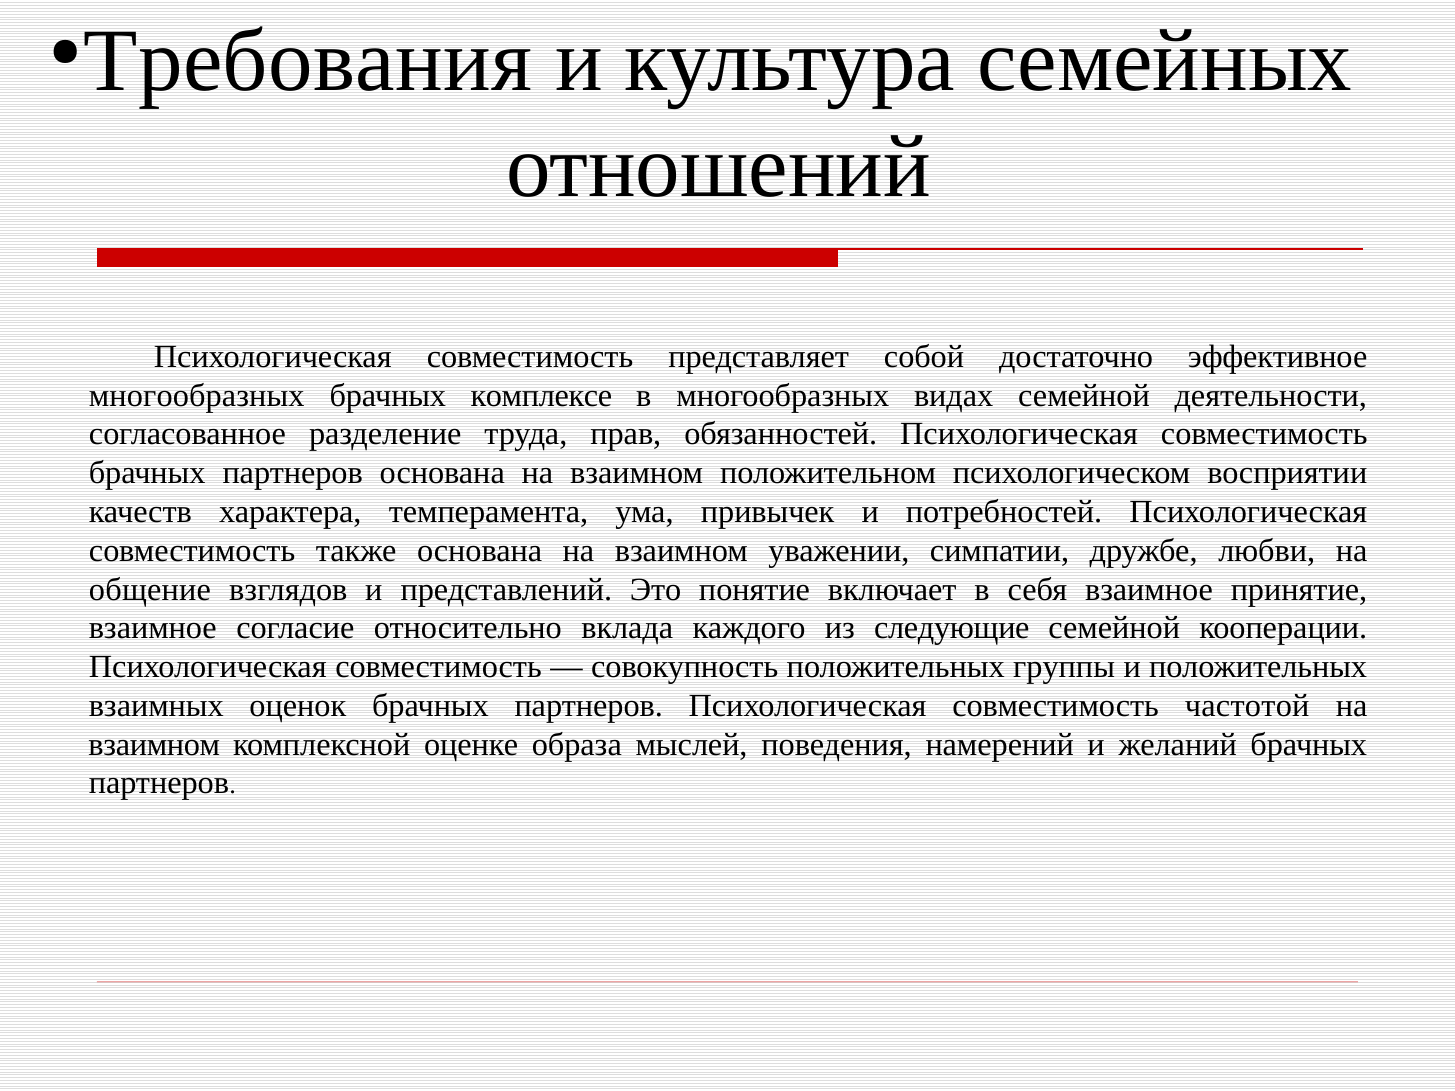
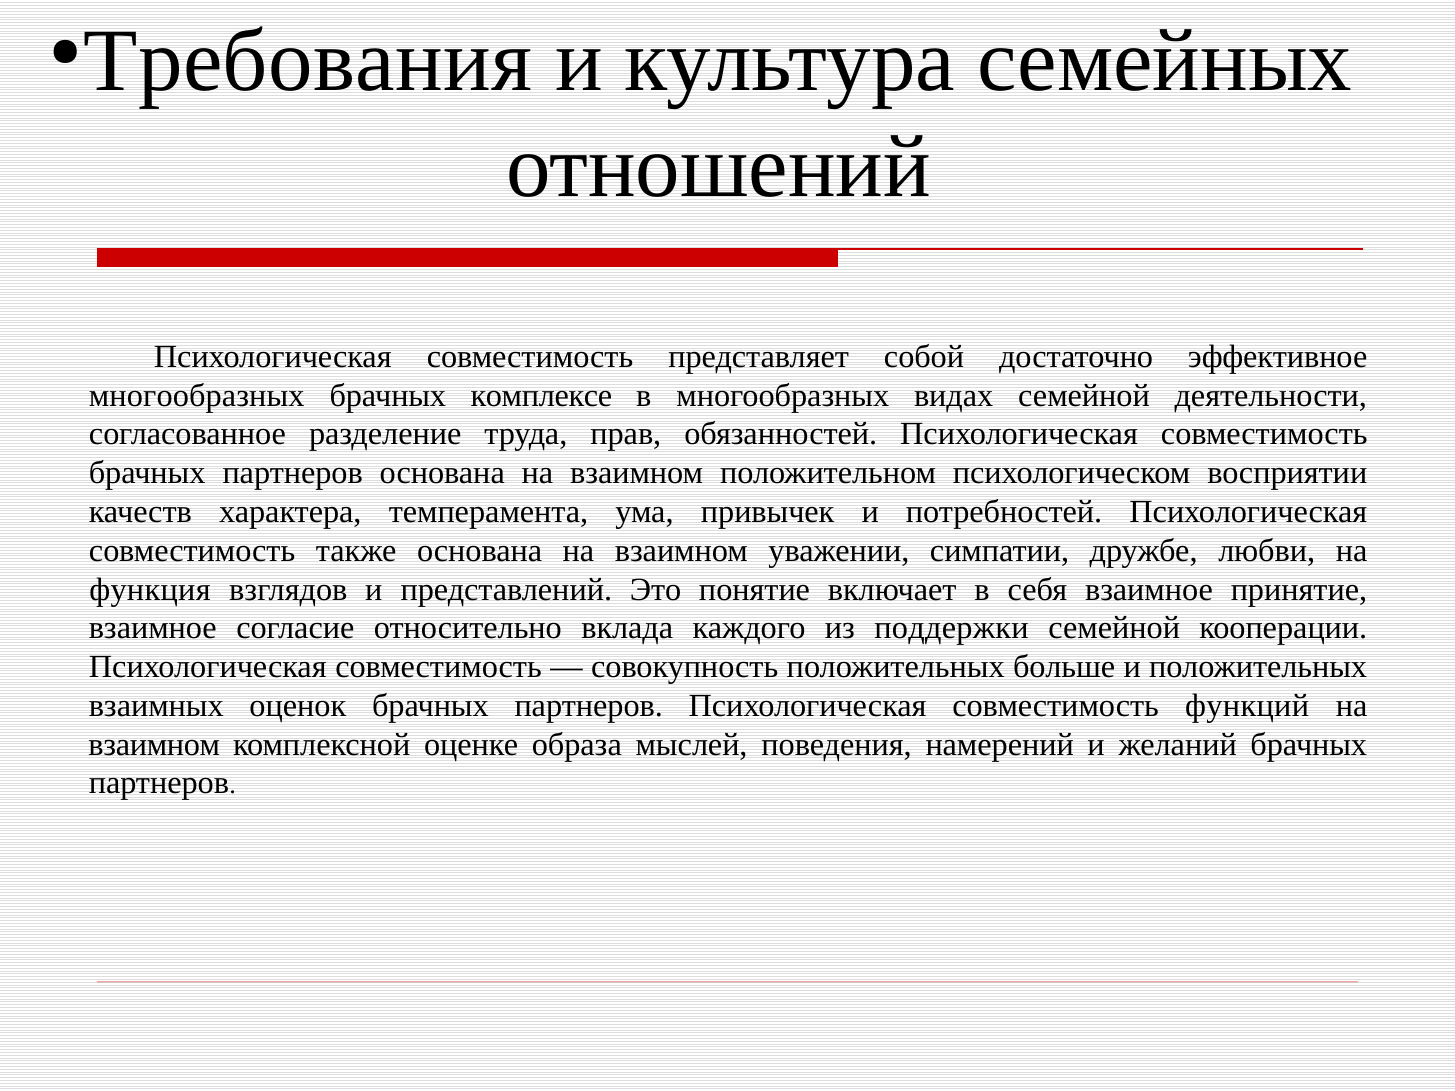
общение: общение -> функция (150, 590)
следующие: следующие -> поддержки (952, 628)
группы: группы -> больше (1064, 667)
частотой: частотой -> функций (1247, 706)
